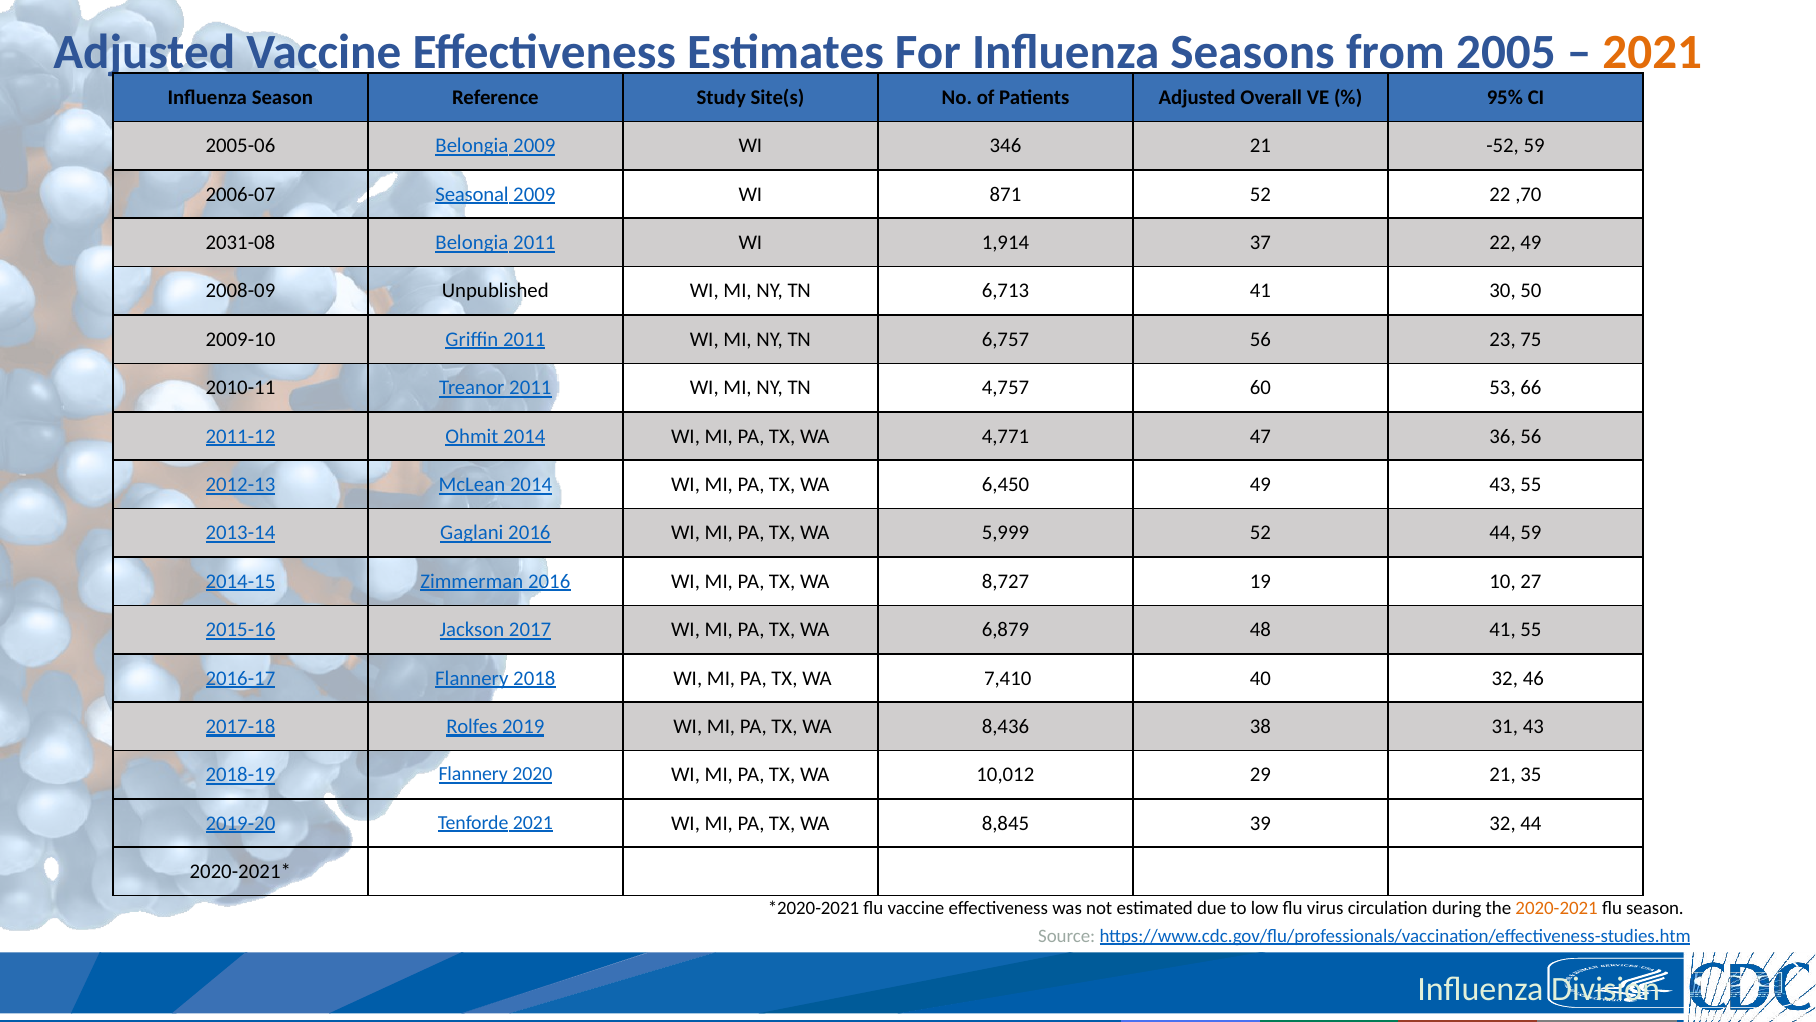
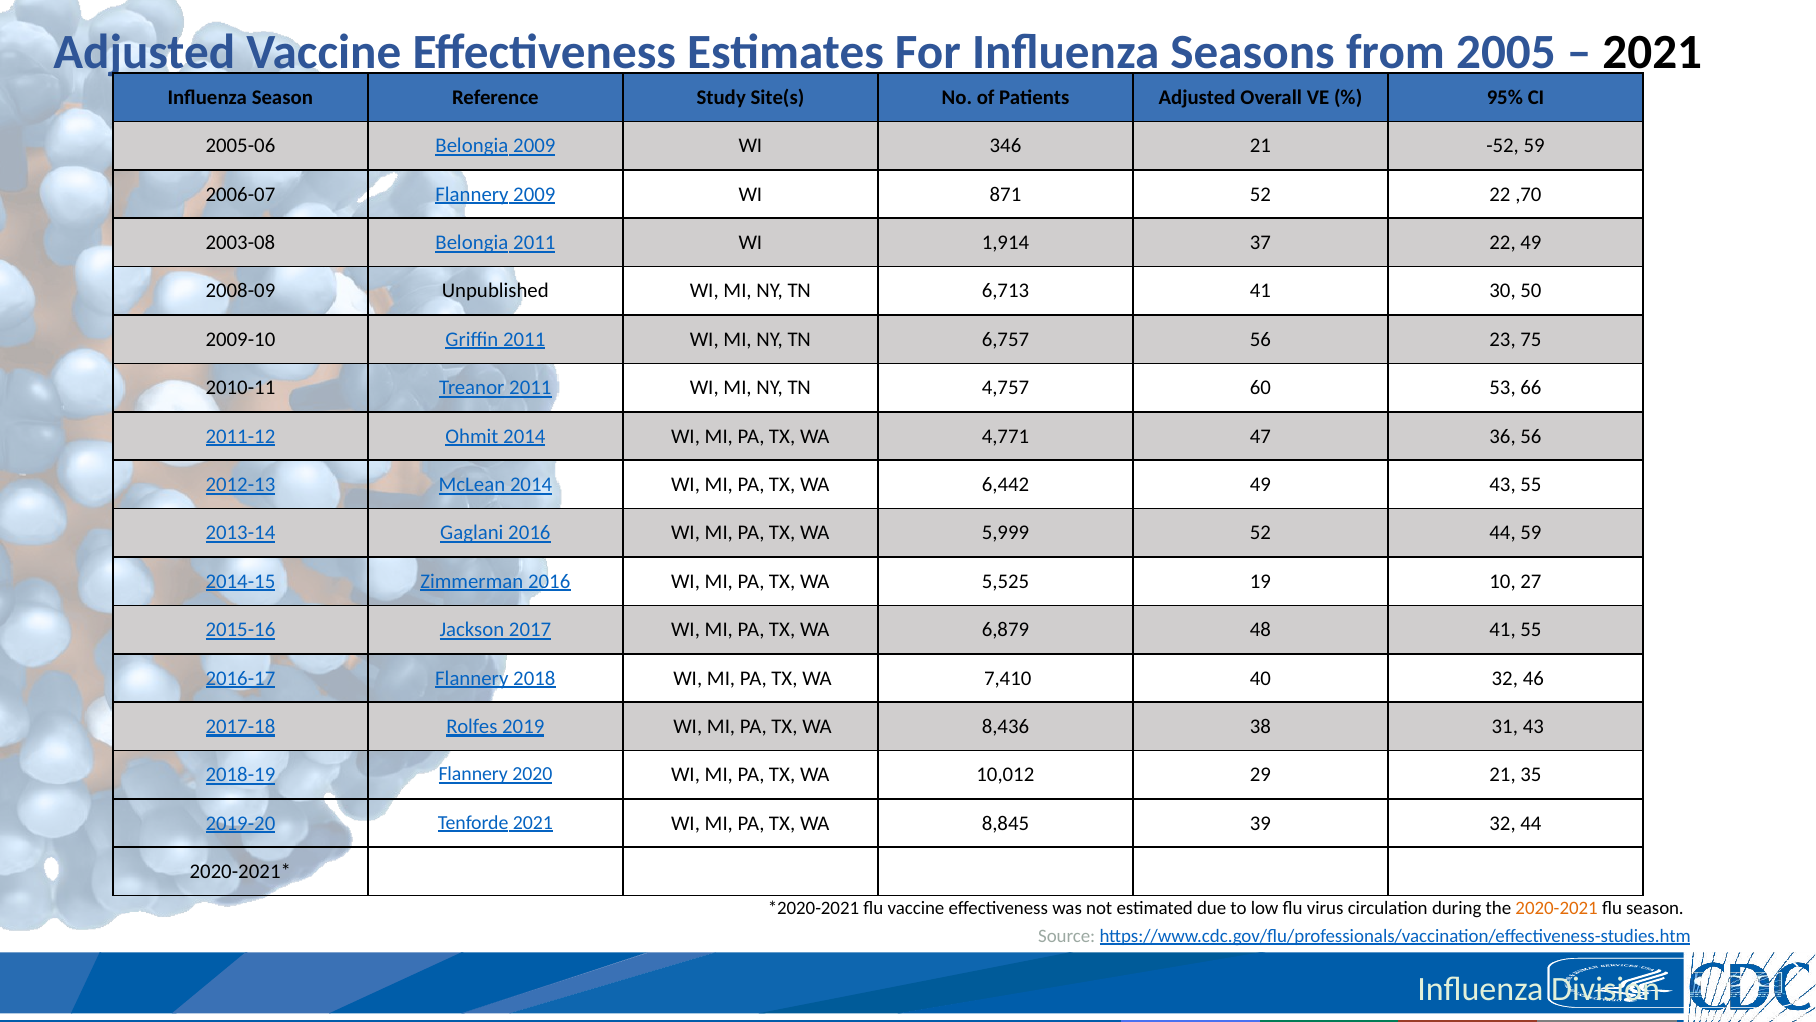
2021 colour: orange -> black (1652, 52)
2006-07 Seasonal: Seasonal -> Flannery (472, 194)
2031-08: 2031-08 -> 2003-08 (240, 243)
6,450: 6,450 -> 6,442 (1005, 484)
8,727: 8,727 -> 5,525 (1005, 581)
